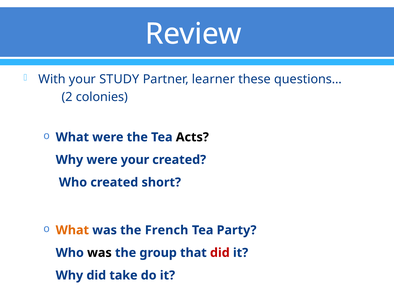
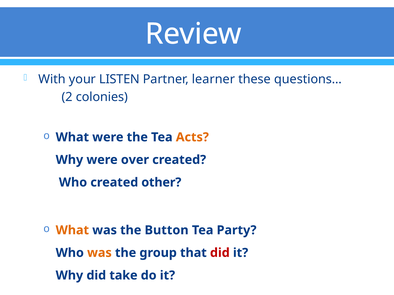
STUDY: STUDY -> LISTEN (119, 79)
Acts colour: black -> orange (192, 137)
were your: your -> over (135, 160)
short: short -> other (161, 183)
French: French -> Button (167, 231)
was colour: black -> orange (99, 253)
